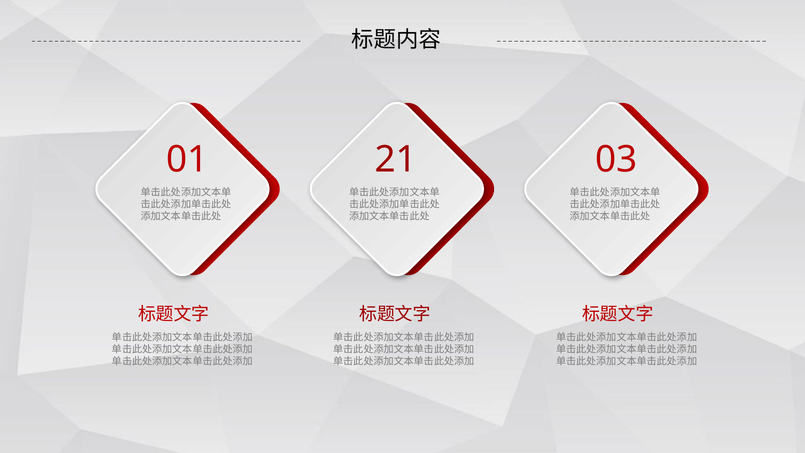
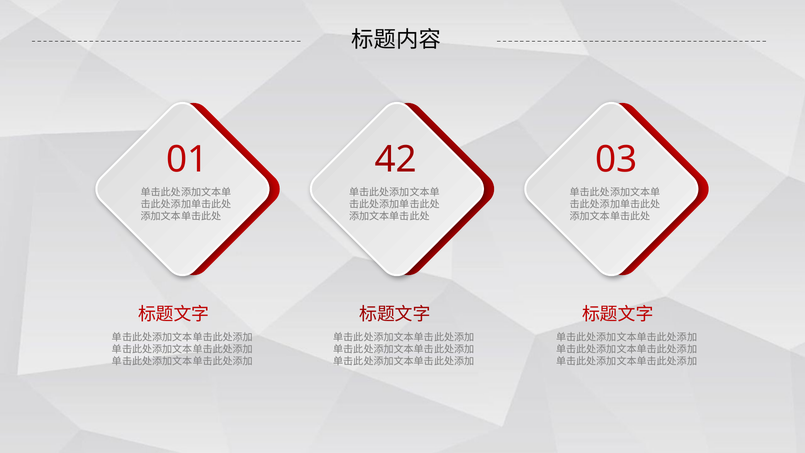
21: 21 -> 42 (396, 159)
